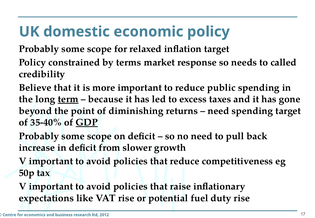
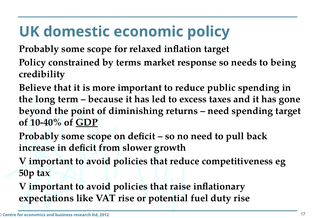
called: called -> being (283, 62)
term underline: present -> none (68, 99)
35-40%: 35-40% -> 10-40% (46, 123)
